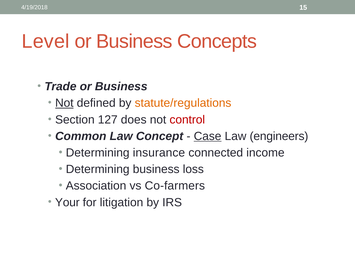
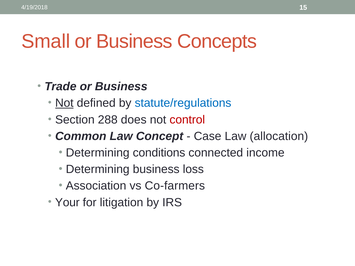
Level: Level -> Small (46, 41)
statute/regulations colour: orange -> blue (183, 103)
127: 127 -> 288 (108, 120)
Case underline: present -> none (208, 136)
engineers: engineers -> allocation (279, 136)
insurance: insurance -> conditions (159, 153)
